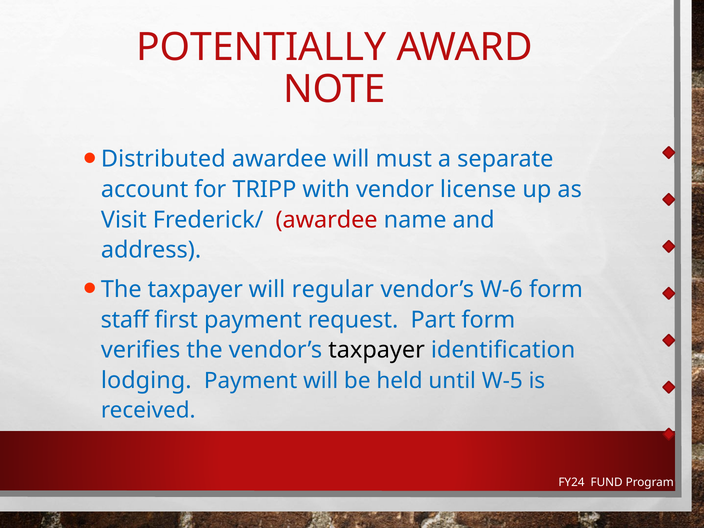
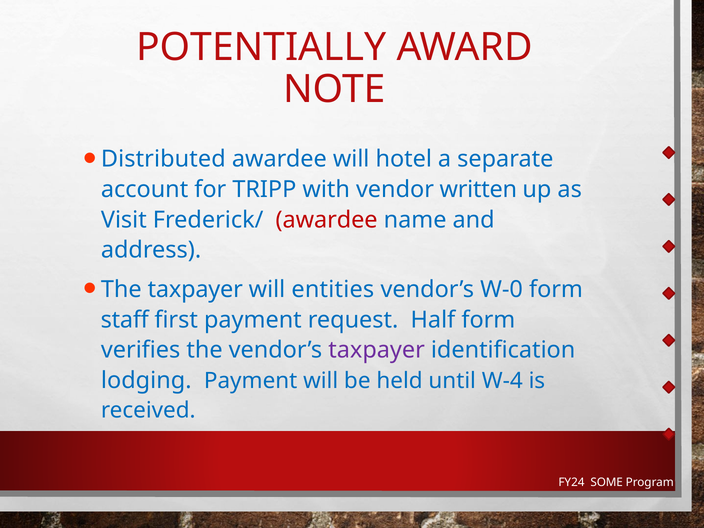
must: must -> hotel (404, 159)
license: license -> written (478, 189)
regular: regular -> entities (333, 289)
W-6: W-6 -> W-0 (502, 289)
Part: Part -> Half (433, 320)
taxpayer colour: black -> purple (377, 350)
W-5: W-5 -> W-4 (502, 381)
FUND: FUND -> SOME (607, 482)
